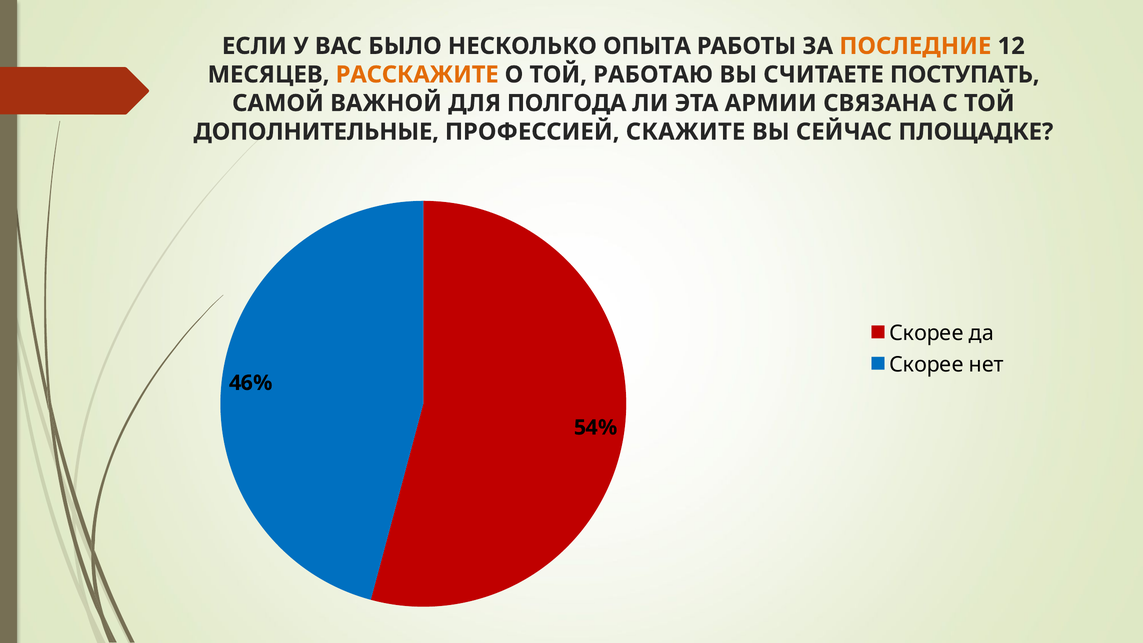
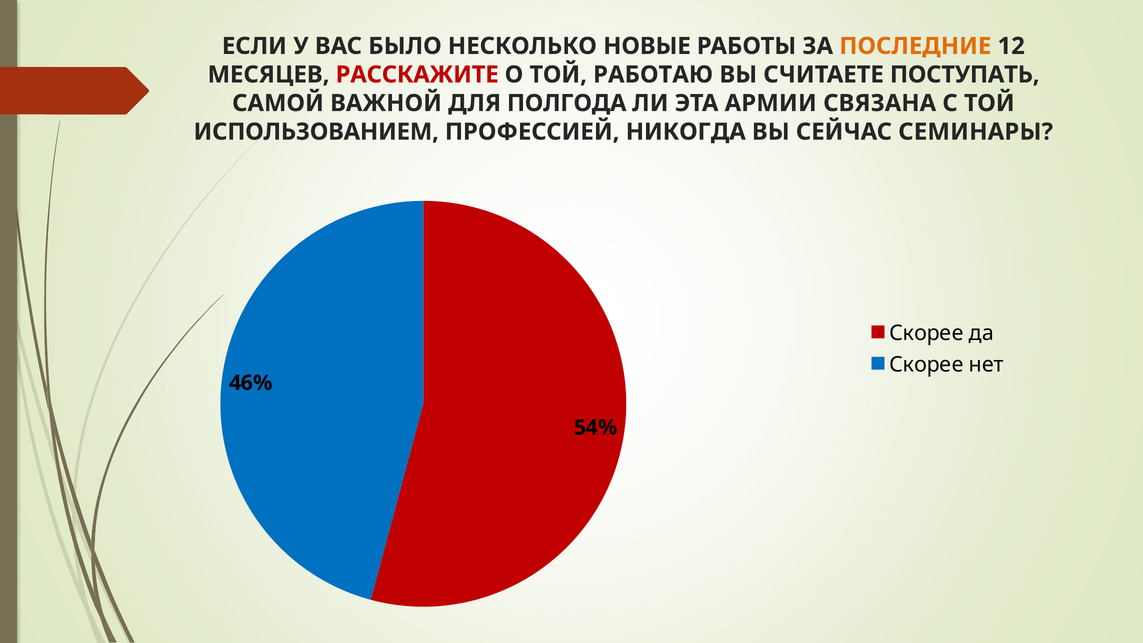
ОПЫТА: ОПЫТА -> НОВЫЕ (647, 46)
РАССКАЖИТЕ colour: orange -> red (417, 75)
ДОПОЛНИТЕЛЬНЫЕ: ДОПОЛНИТЕЛЬНЫЕ -> ИСПОЛЬЗОВАНИЕМ (316, 132)
СКАЖИТЕ: СКАЖИТЕ -> НИКОГДА (686, 132)
ПЛОЩАДКЕ: ПЛОЩАДКЕ -> СЕМИНАРЫ (976, 132)
